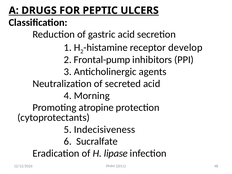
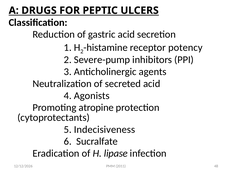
develop: develop -> potency (185, 47)
Frontal-pump: Frontal-pump -> Severe-pump (102, 60)
Morning: Morning -> Agonists (92, 96)
